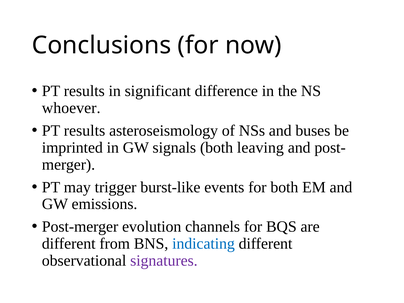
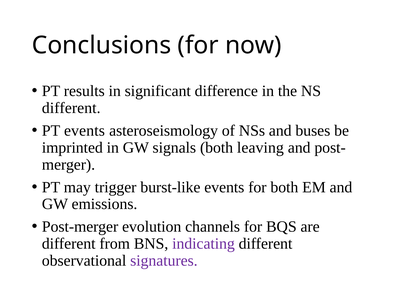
whoever: whoever -> different (71, 108)
results: results -> events (84, 131)
indicating colour: blue -> purple (204, 244)
